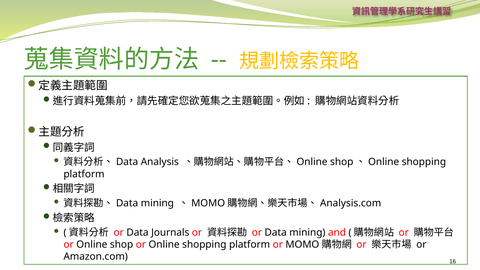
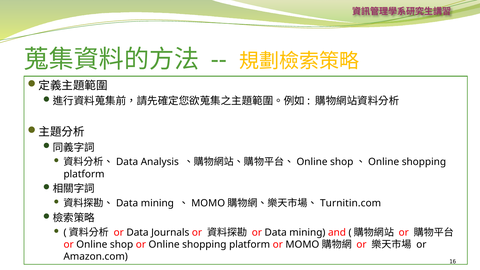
Analysis.com: Analysis.com -> Turnitin.com (351, 203)
